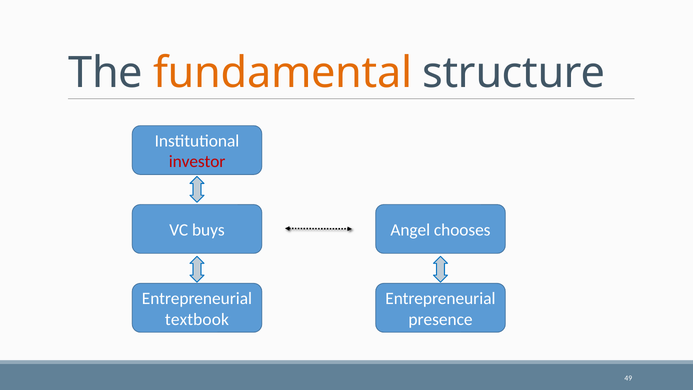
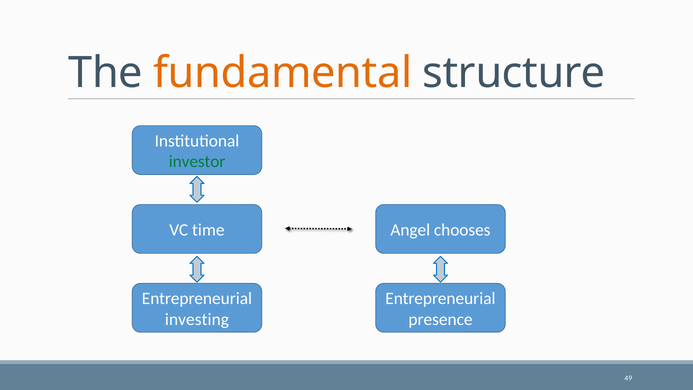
investor colour: red -> green (197, 162)
buys: buys -> time (208, 230)
textbook: textbook -> investing (197, 319)
